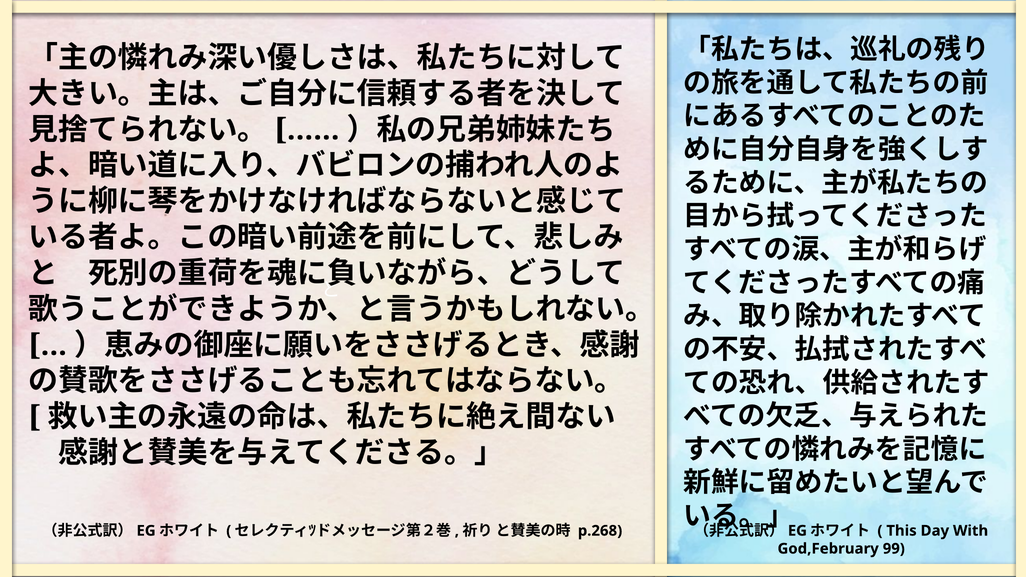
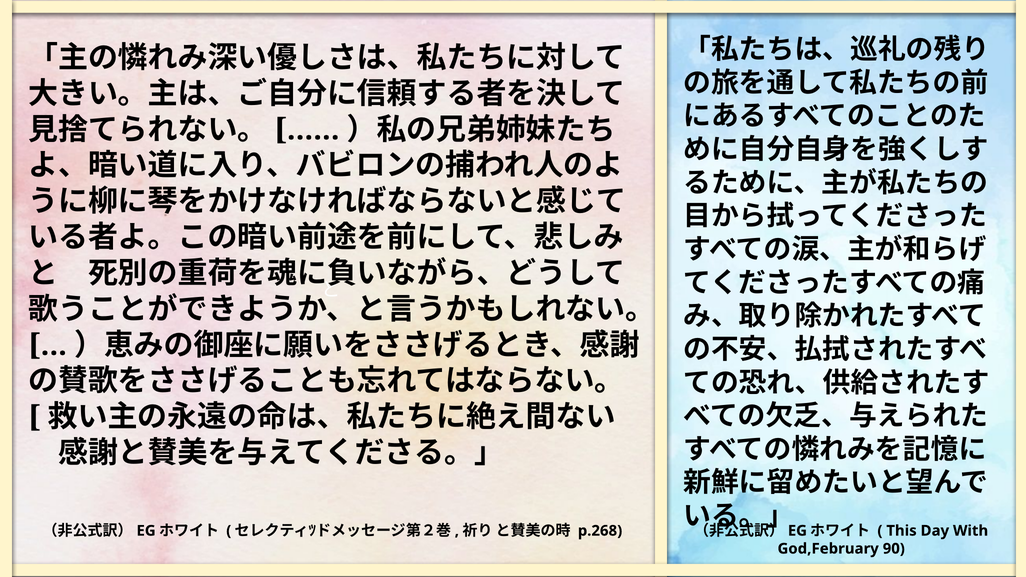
99: 99 -> 90 (894, 549)
